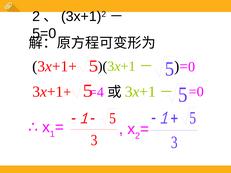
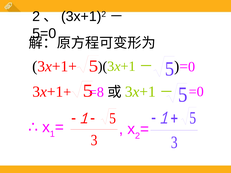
=4: =4 -> =8 (96, 92)
